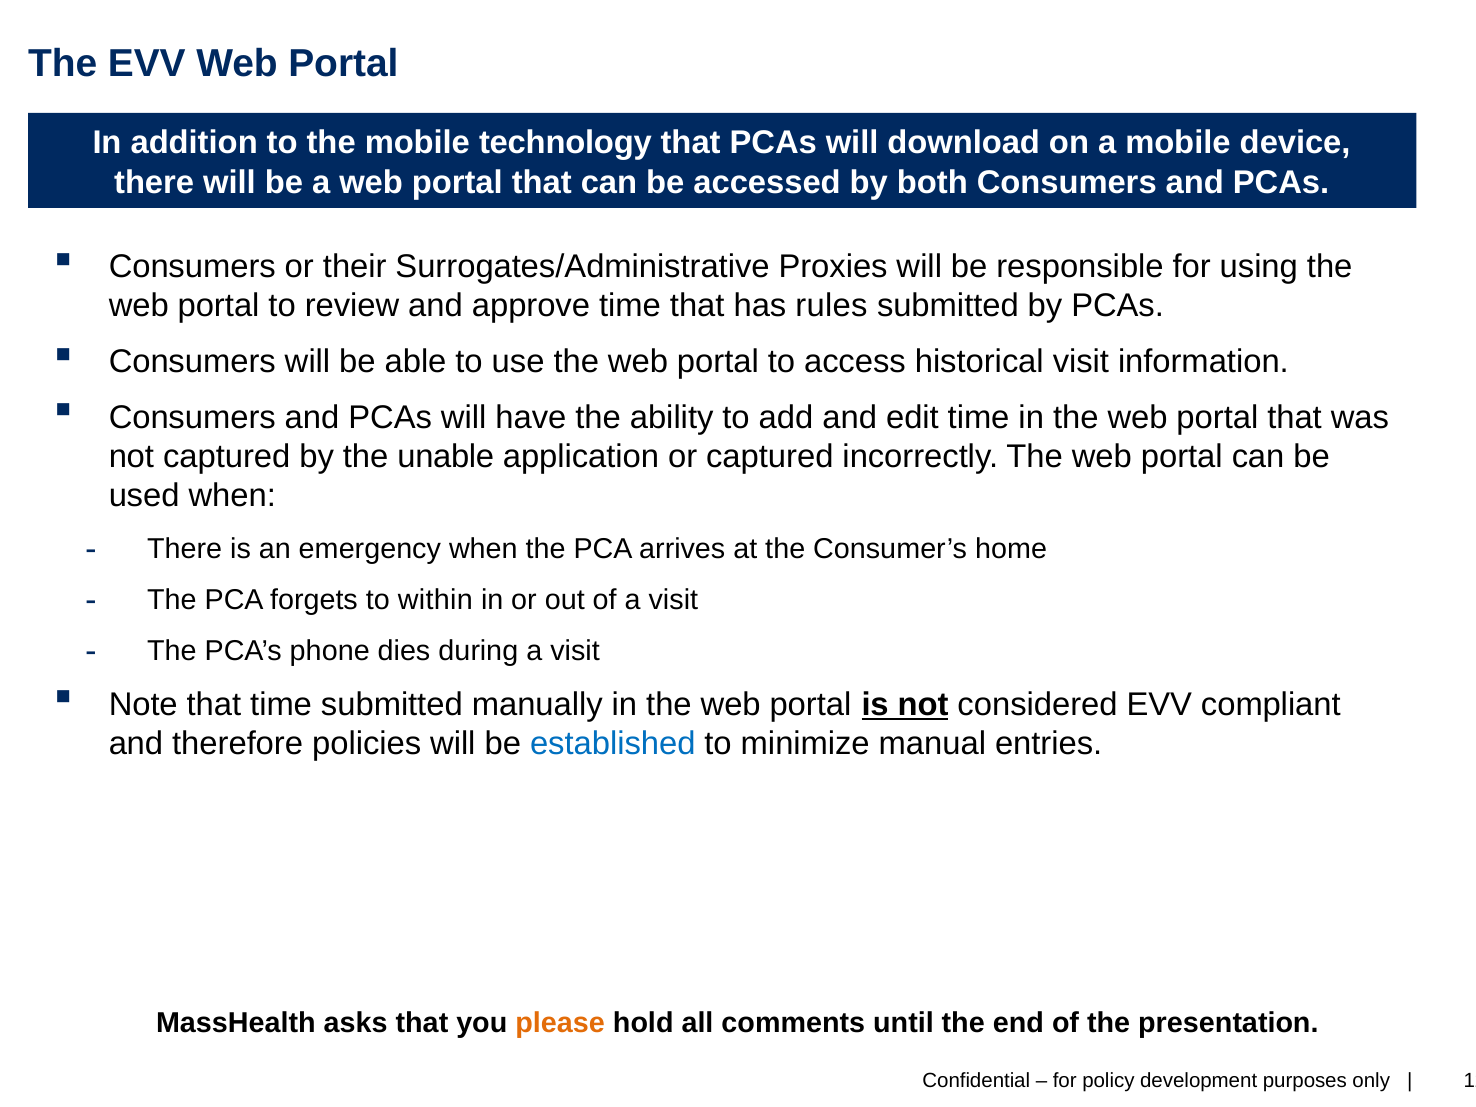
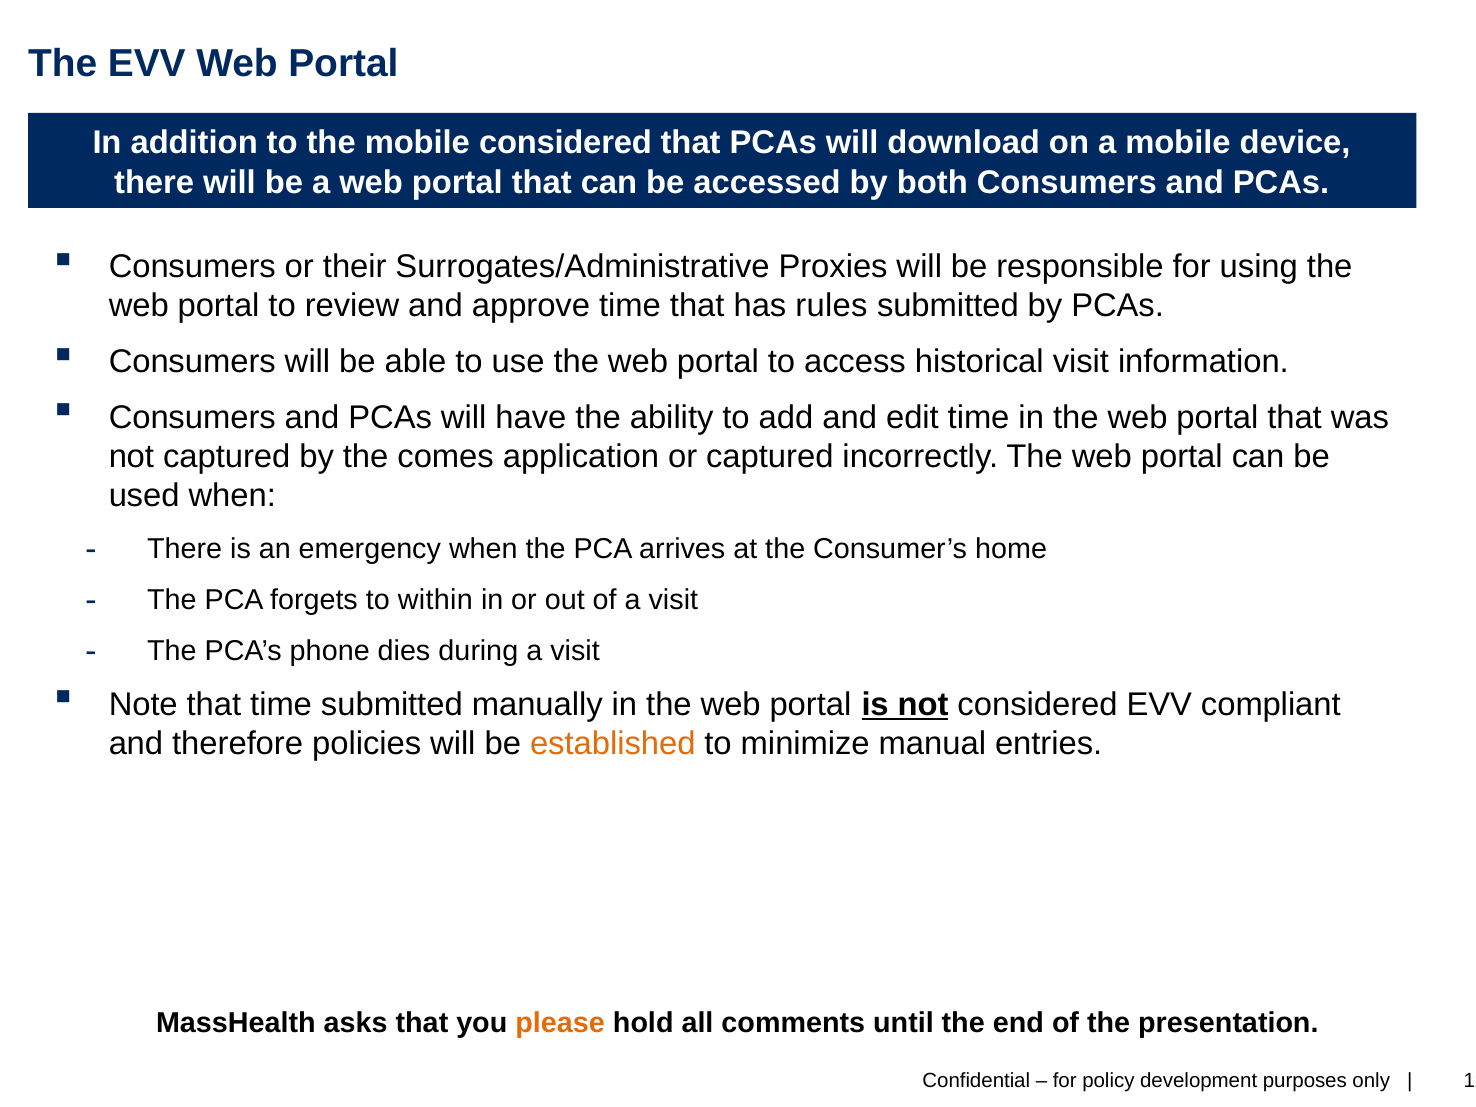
mobile technology: technology -> considered (565, 143)
unable: unable -> comes (446, 457)
established colour: blue -> orange (613, 744)
